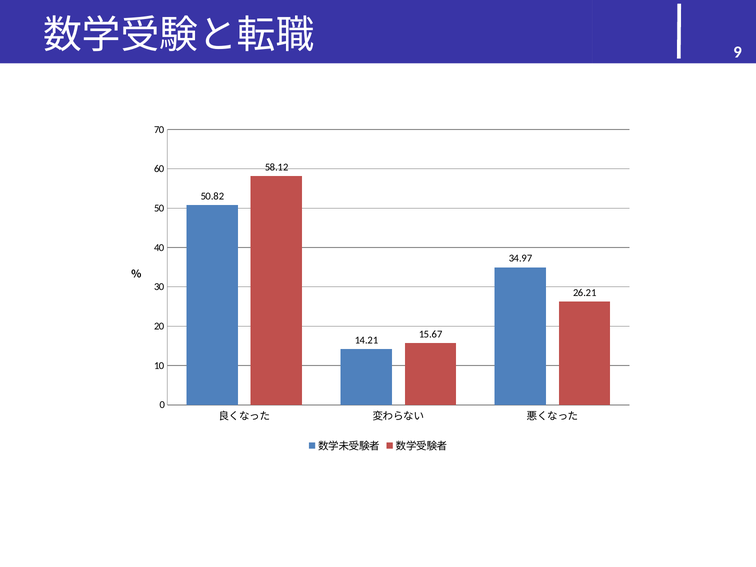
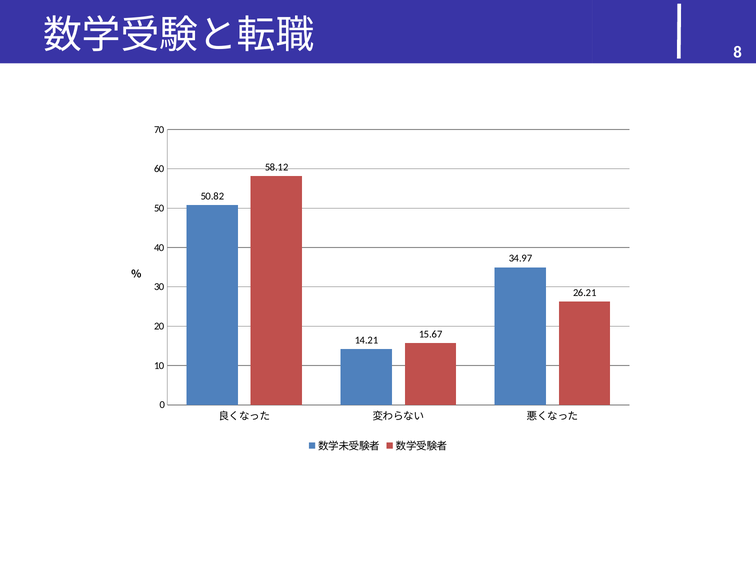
9: 9 -> 8 (738, 52)
